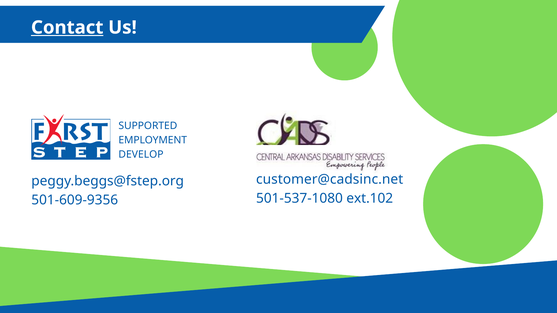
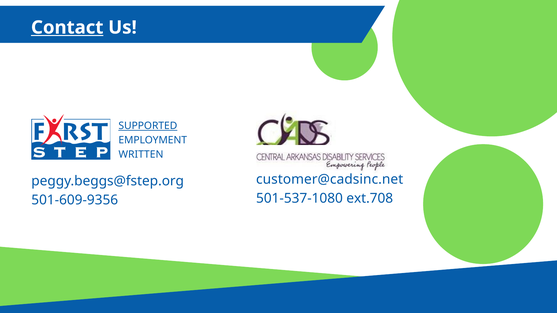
SUPPORTED underline: none -> present (148, 126)
DEVELOP: DEVELOP -> WRITTEN (141, 155)
ext.102: ext.102 -> ext.708 (370, 199)
